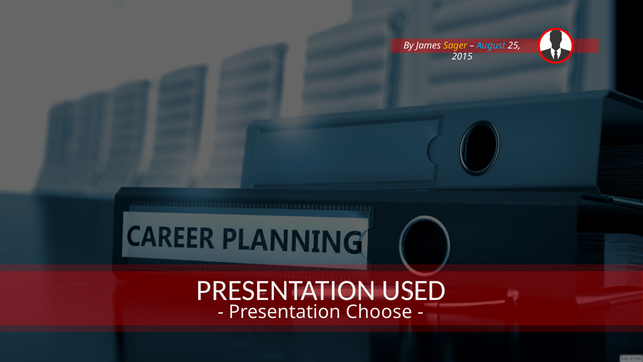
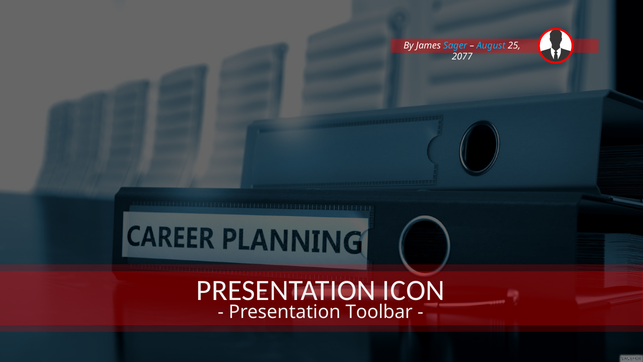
Sager colour: yellow -> light blue (455, 46)
2015: 2015 -> 2077 (462, 57)
USED: USED -> ICON (414, 290)
Choose: Choose -> Toolbar (379, 312)
